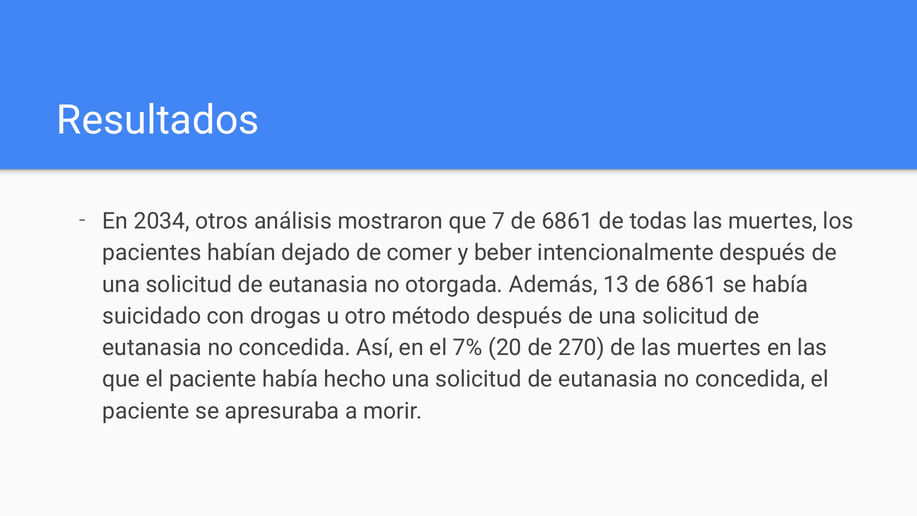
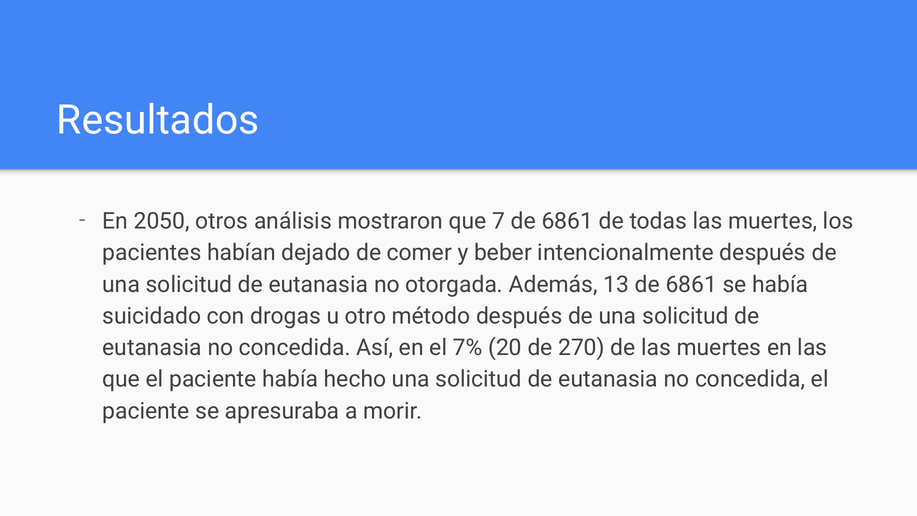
2034: 2034 -> 2050 (162, 221)
